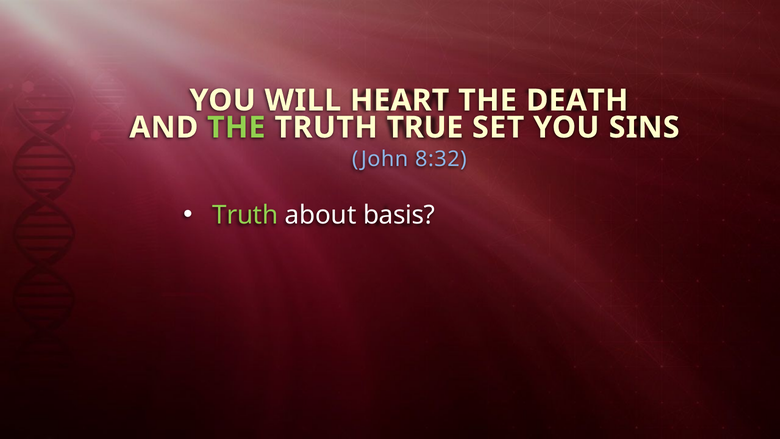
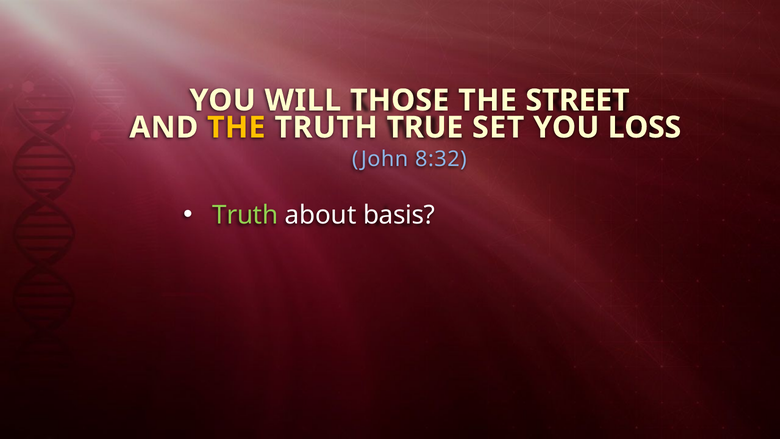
HEART: HEART -> THOSE (400, 100)
DEATH: DEATH -> STREET (577, 100)
THE colour: light green -> yellow (236, 127)
SINS: SINS -> LOSS (644, 127)
